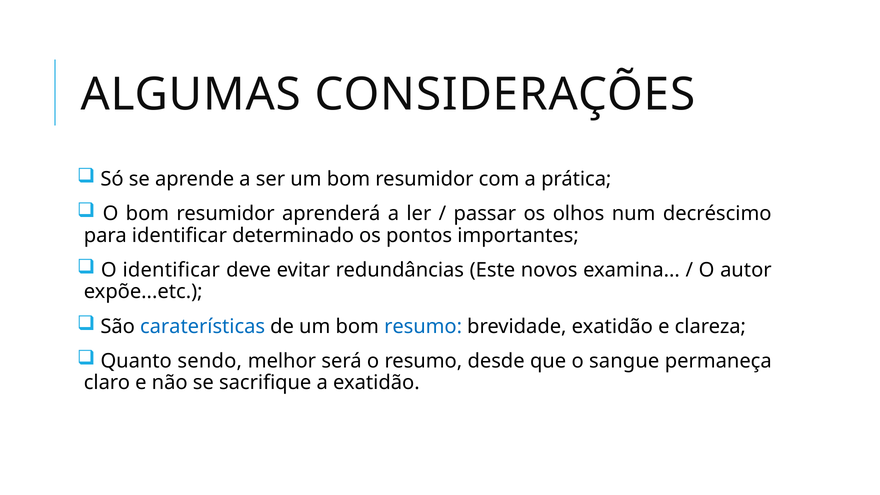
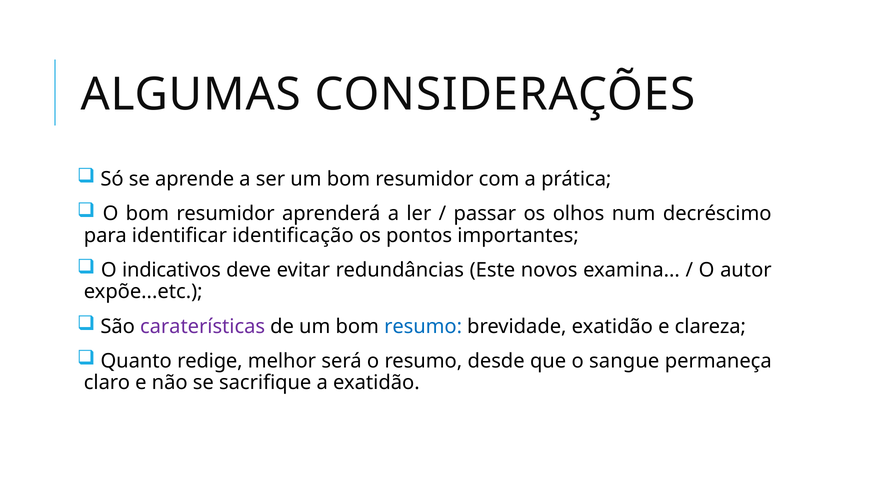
determinado: determinado -> identificação (293, 235)
O identificar: identificar -> indicativos (171, 270)
caraterísticas colour: blue -> purple (203, 326)
sendo: sendo -> redige (210, 361)
